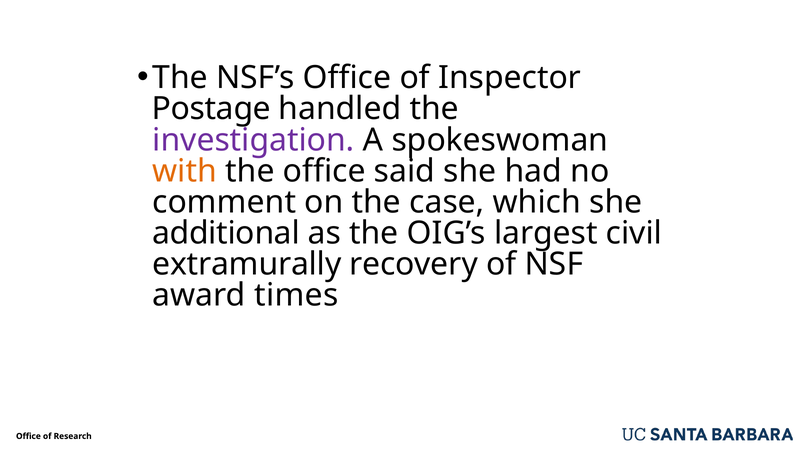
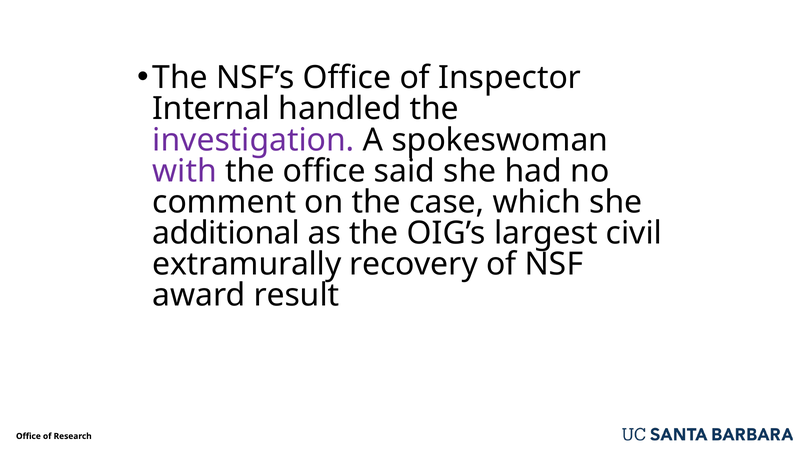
Postage: Postage -> Internal (211, 109)
with colour: orange -> purple (185, 171)
times: times -> result (297, 295)
